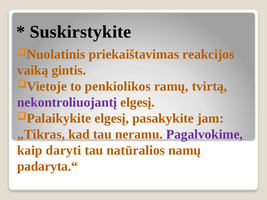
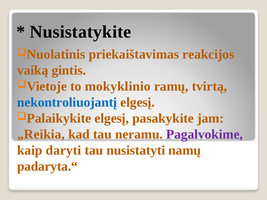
Suskirstykite: Suskirstykite -> Nusistatykite (80, 32)
penkiolikos: penkiolikos -> mokyklinio (118, 86)
nekontroliuojantį colour: purple -> blue (67, 102)
„Tikras: „Tikras -> „Reikia (41, 134)
natūralios: natūralios -> nusistatyti (136, 151)
